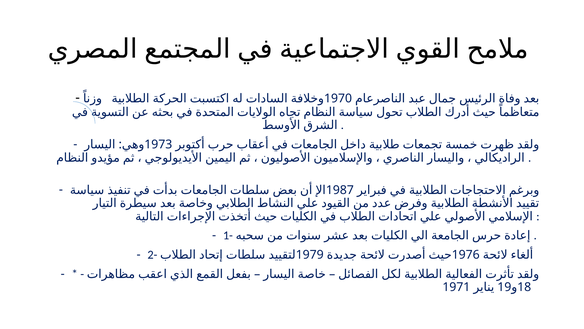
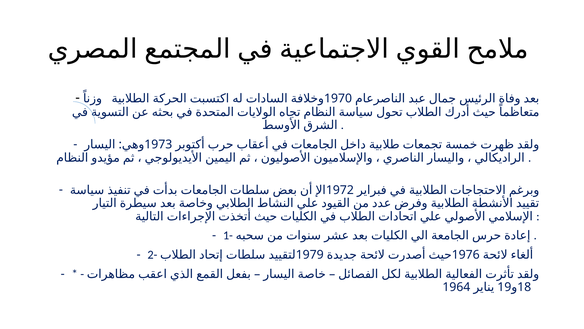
1987: 1987 -> 1972 (340, 190)
1971: 1971 -> 1964 (456, 287)
